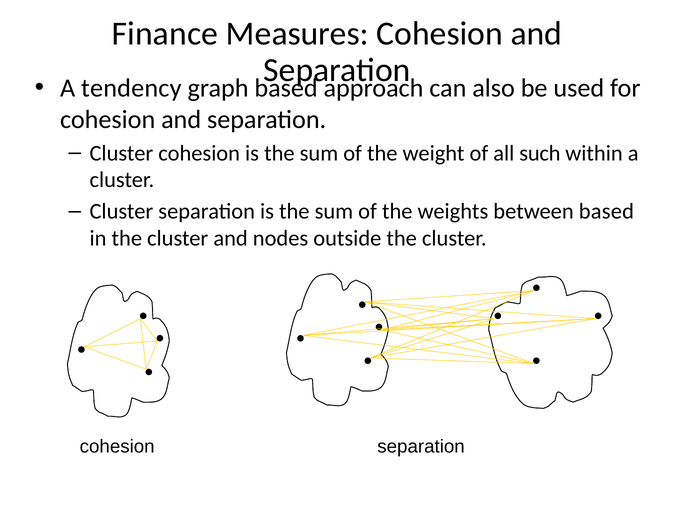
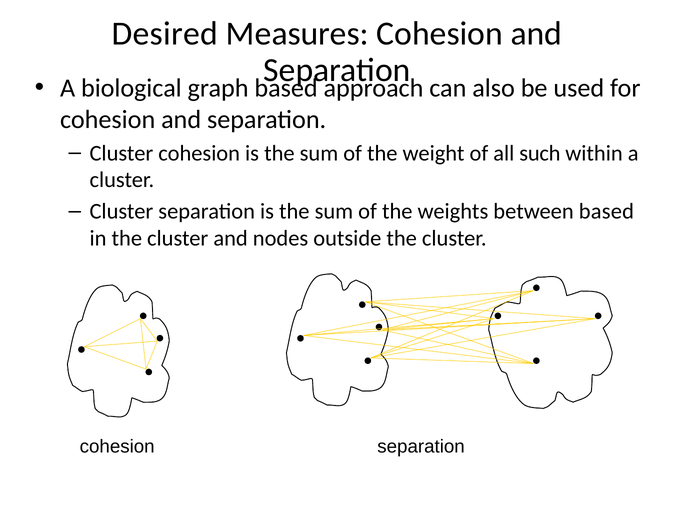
Finance: Finance -> Desired (165, 34)
tendency: tendency -> biological (131, 88)
